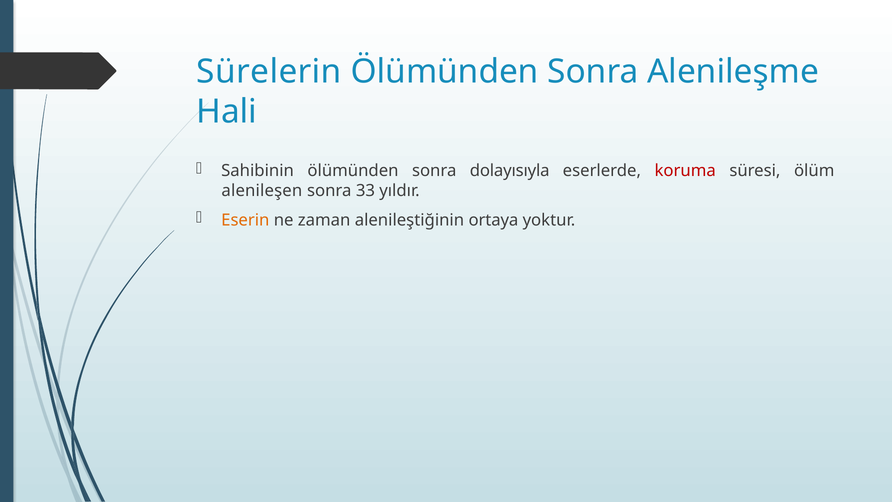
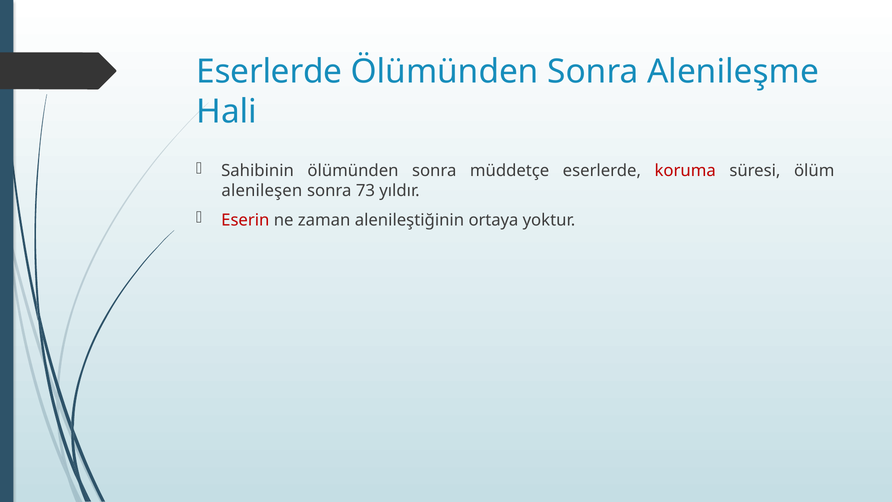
Sürelerin: Sürelerin -> Eserlerde (269, 71)
dolayısıyla: dolayısıyla -> müddetçe (510, 171)
33: 33 -> 73 (365, 191)
Eserin colour: orange -> red (245, 220)
